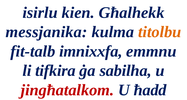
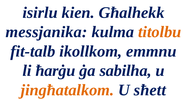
imnixxfa: imnixxfa -> ikollkom (91, 52)
tifkira: tifkira -> ħarġu (55, 71)
jingħatalkom colour: red -> orange (67, 91)
ħadd: ħadd -> sħett (150, 91)
